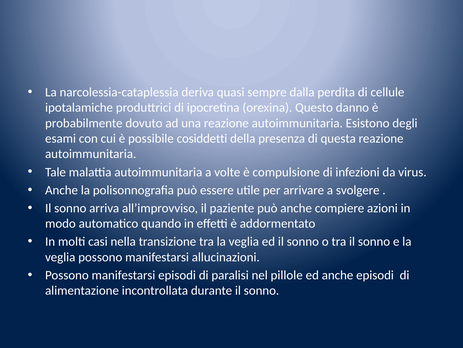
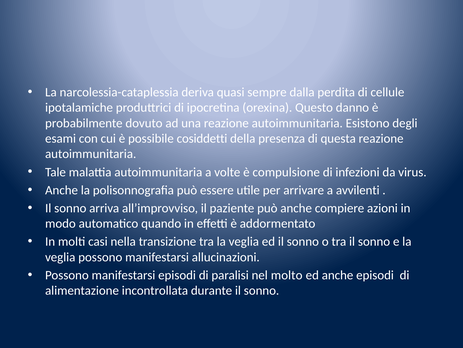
svolgere: svolgere -> avvilenti (358, 190)
pillole: pillole -> molto (287, 275)
